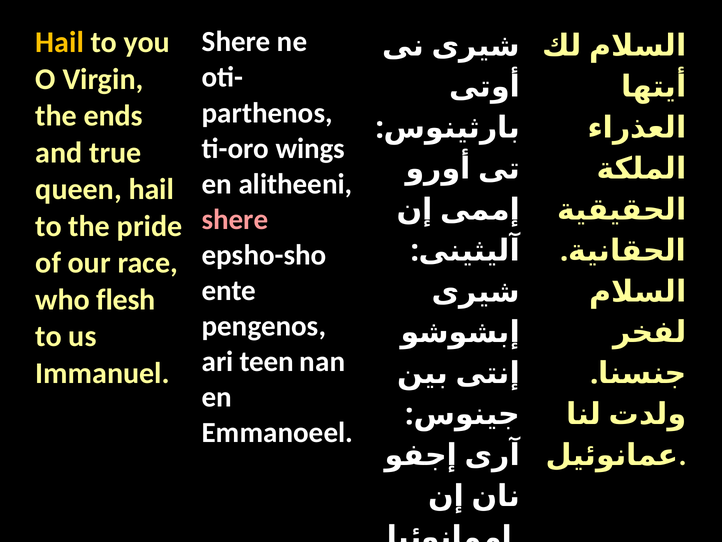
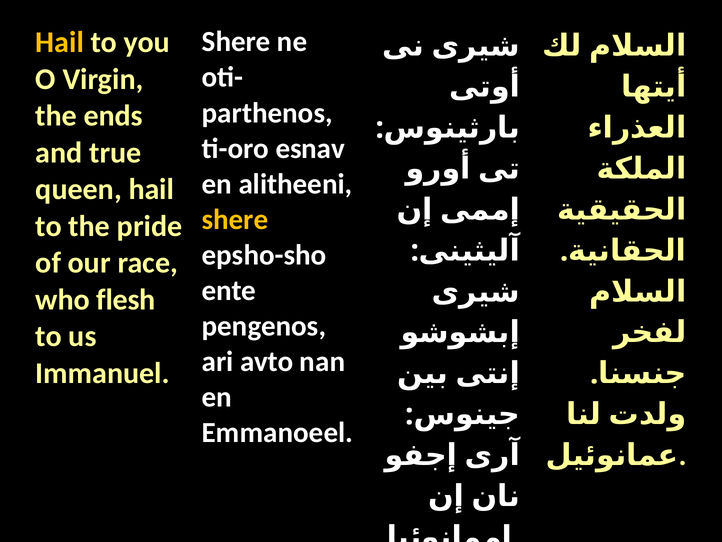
wings: wings -> esnav (310, 148)
shere colour: pink -> yellow (235, 219)
teen: teen -> avto (267, 361)
